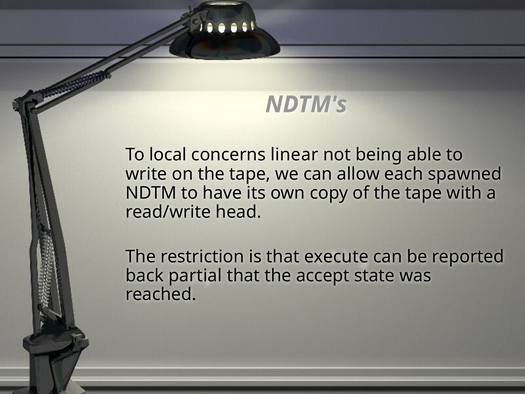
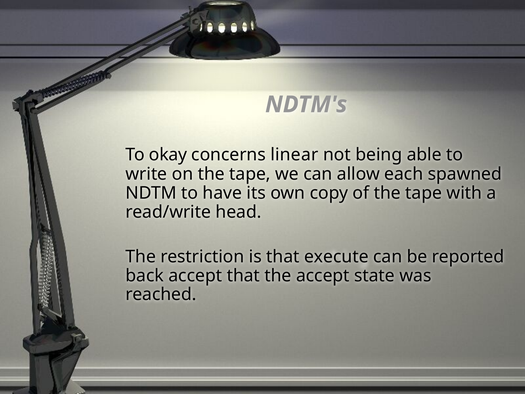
local: local -> okay (168, 154)
back partial: partial -> accept (195, 275)
